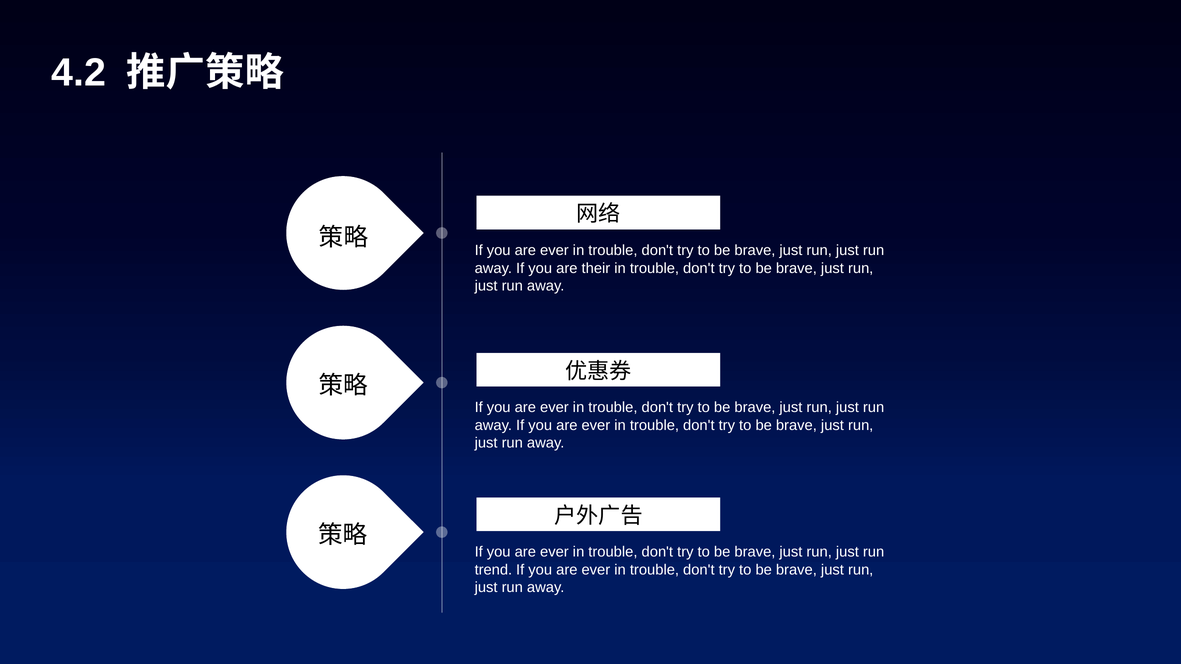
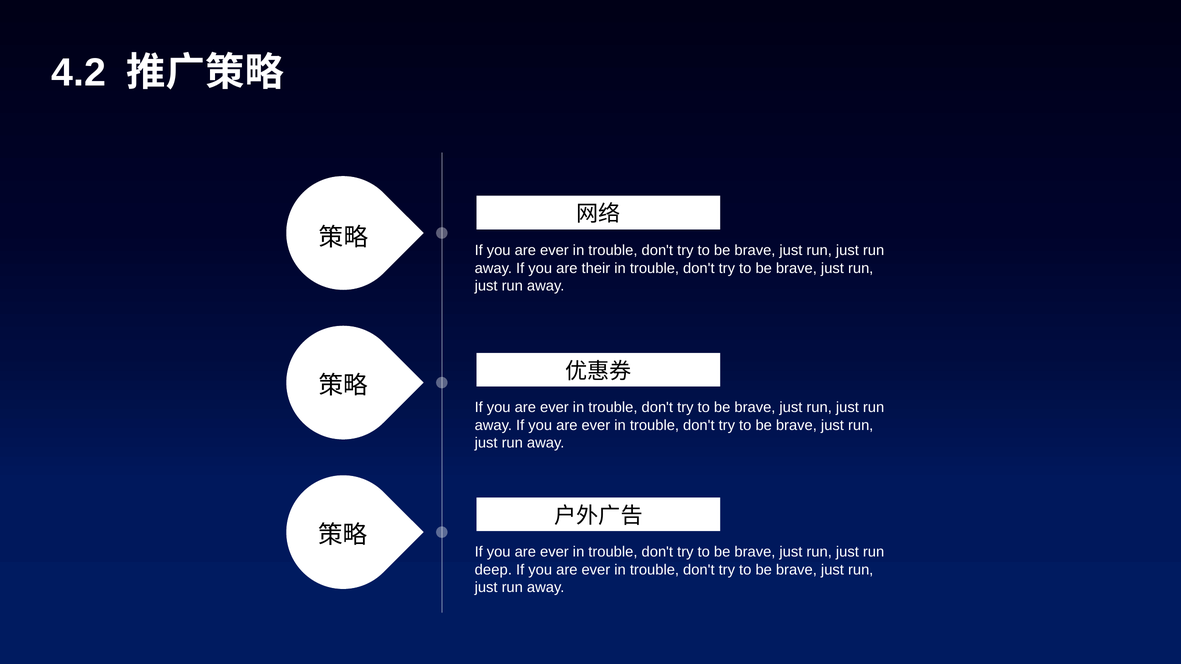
trend: trend -> deep (493, 570)
